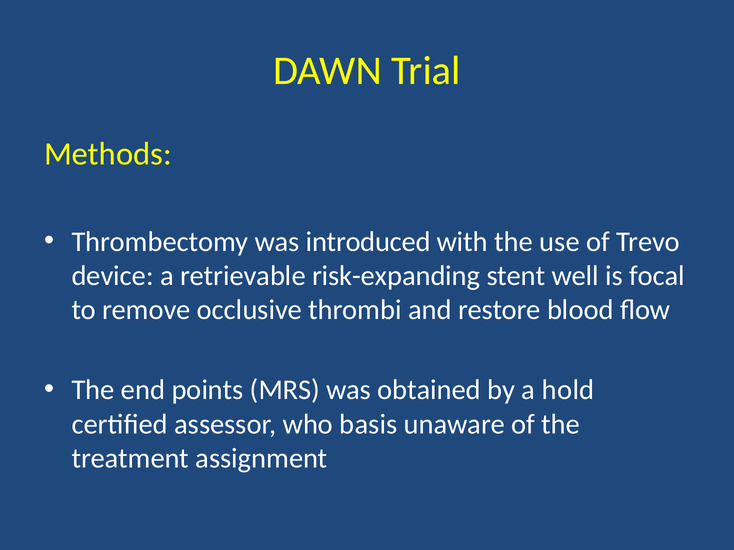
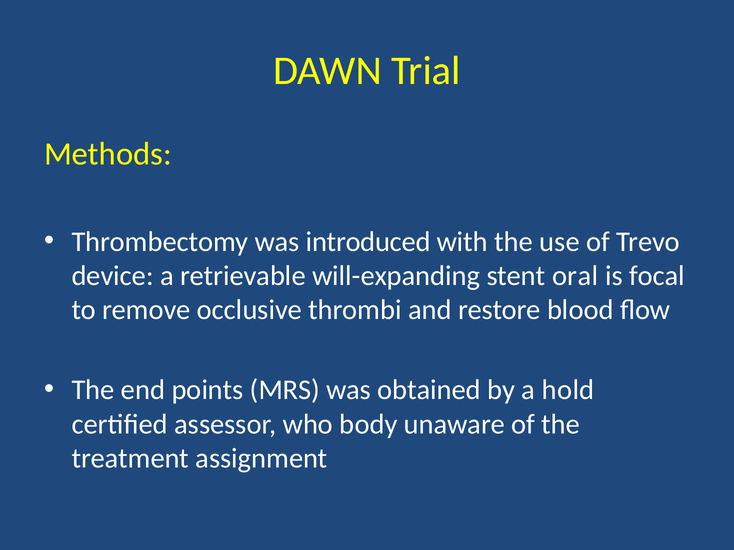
risk-expanding: risk-expanding -> will-expanding (396, 276)
well: well -> oral (575, 276)
basis: basis -> body (368, 425)
